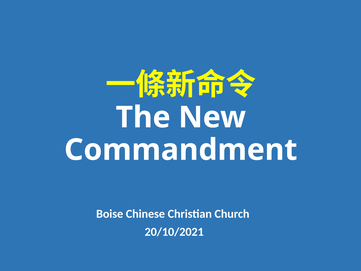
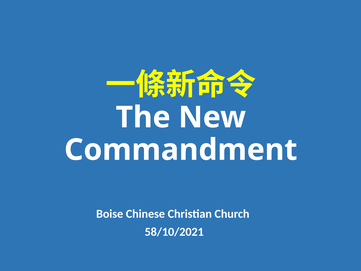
20/10/2021: 20/10/2021 -> 58/10/2021 (174, 232)
